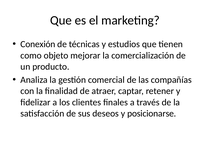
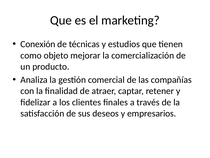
posicionarse: posicionarse -> empresarios (152, 113)
